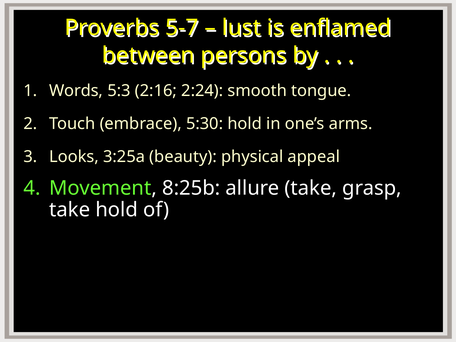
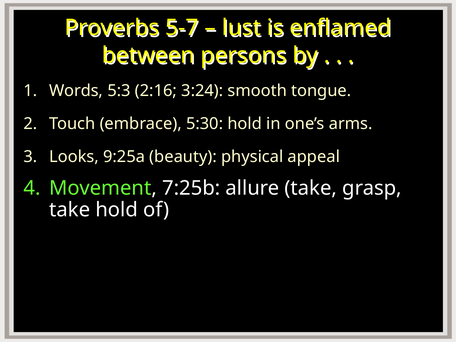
2:24: 2:24 -> 3:24 (202, 91)
3:25a: 3:25a -> 9:25a (124, 157)
8:25b: 8:25b -> 7:25b (191, 188)
